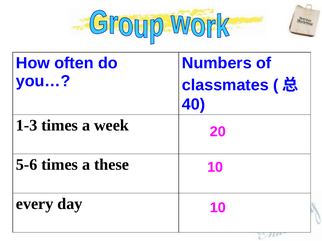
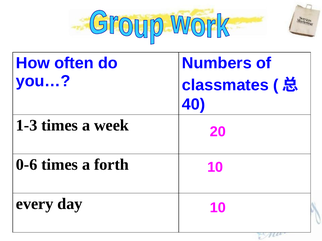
5-6: 5-6 -> 0-6 (27, 165)
these: these -> forth (112, 165)
